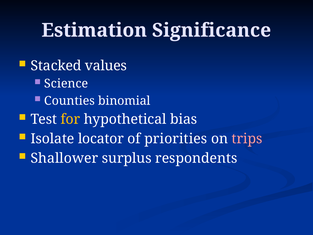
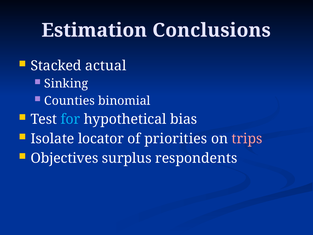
Significance: Significance -> Conclusions (212, 30)
values: values -> actual (106, 66)
Science: Science -> Sinking (66, 84)
for colour: yellow -> light blue (70, 119)
Shallower: Shallower -> Objectives (64, 158)
